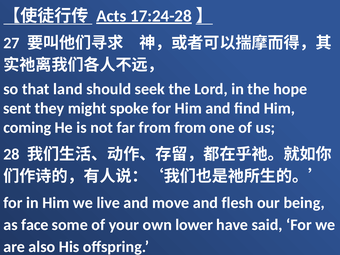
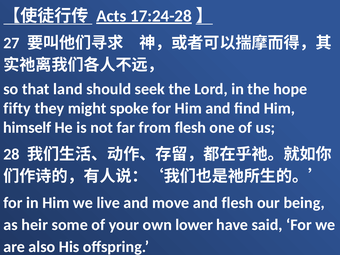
sent: sent -> fifty (17, 108)
coming: coming -> himself (27, 128)
from from: from -> flesh (190, 128)
face: face -> heir (35, 225)
